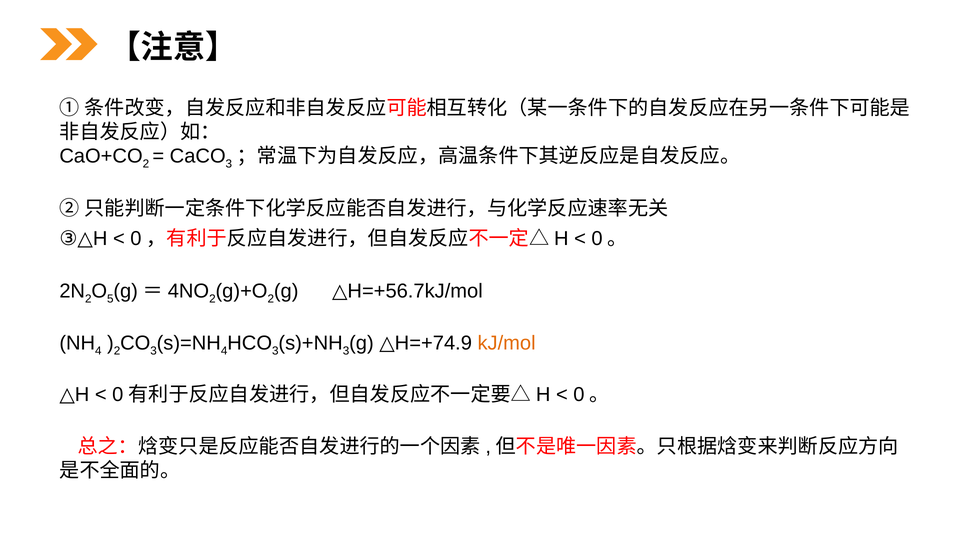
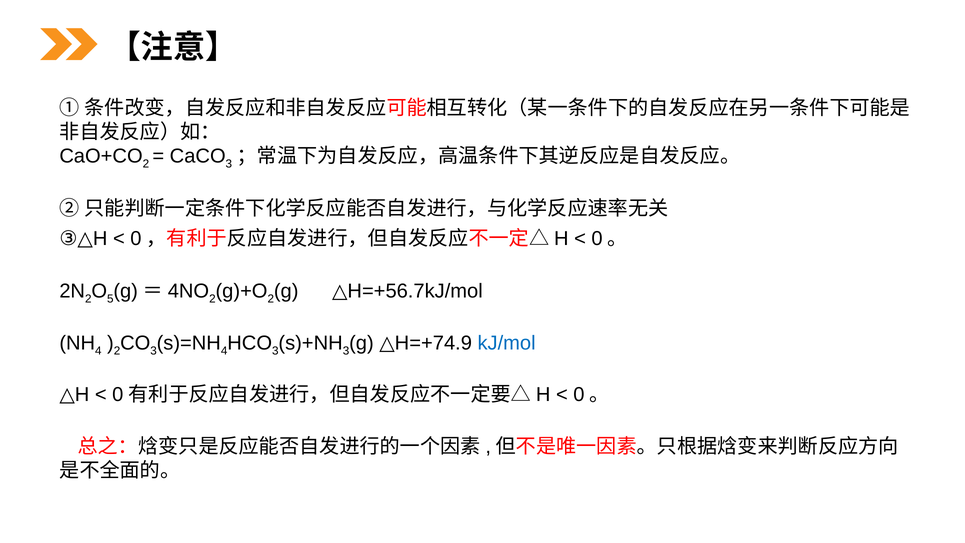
kJ/mol colour: orange -> blue (507, 343)
